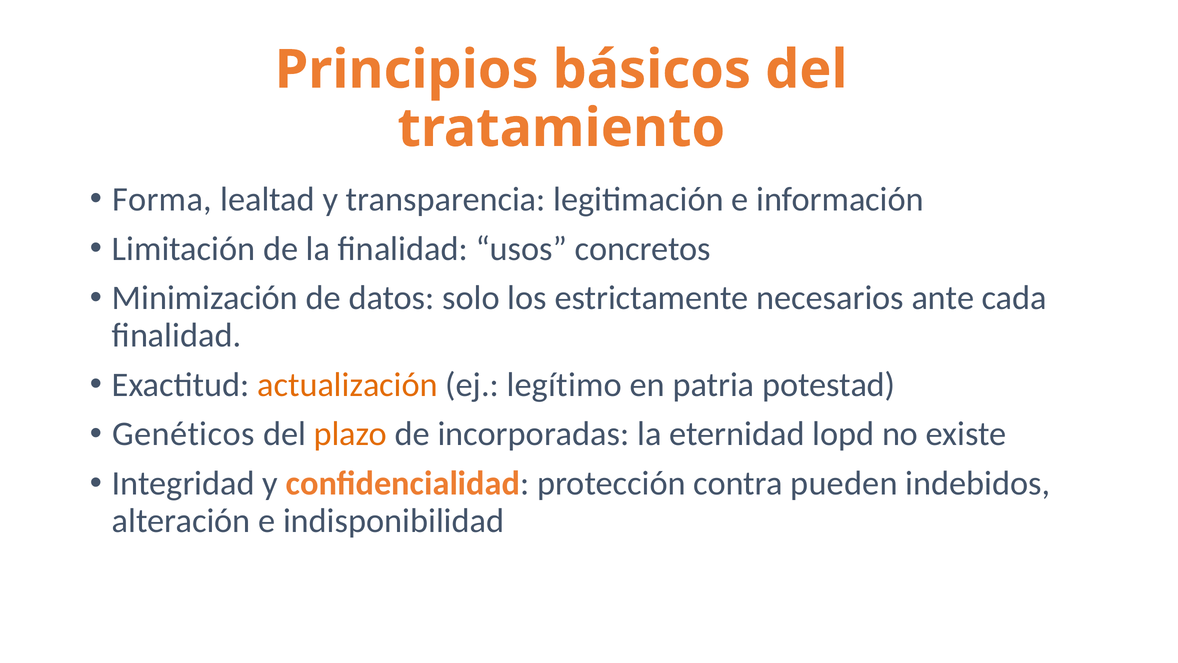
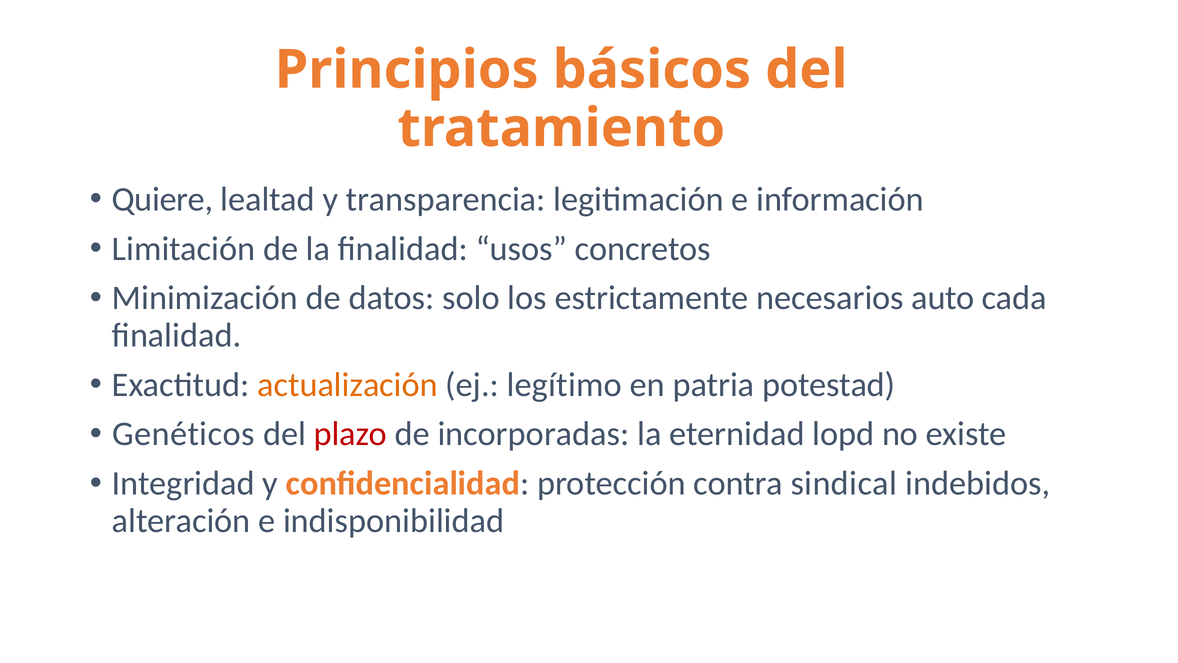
Forma: Forma -> Quiere (162, 199)
ante: ante -> auto (943, 298)
plazo colour: orange -> red (350, 434)
pueden: pueden -> sindical (844, 483)
